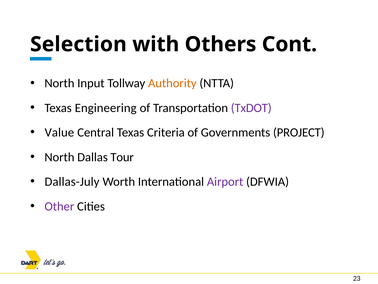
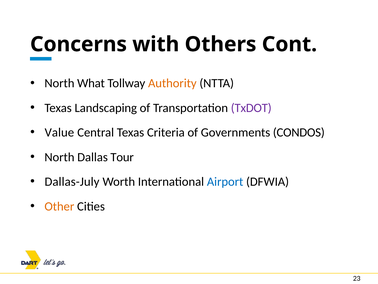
Selection: Selection -> Concerns (79, 44)
Input: Input -> What (91, 83)
Engineering: Engineering -> Landscaping (106, 108)
PROJECT: PROJECT -> CONDOS (299, 132)
Airport colour: purple -> blue (225, 181)
Other colour: purple -> orange (59, 206)
